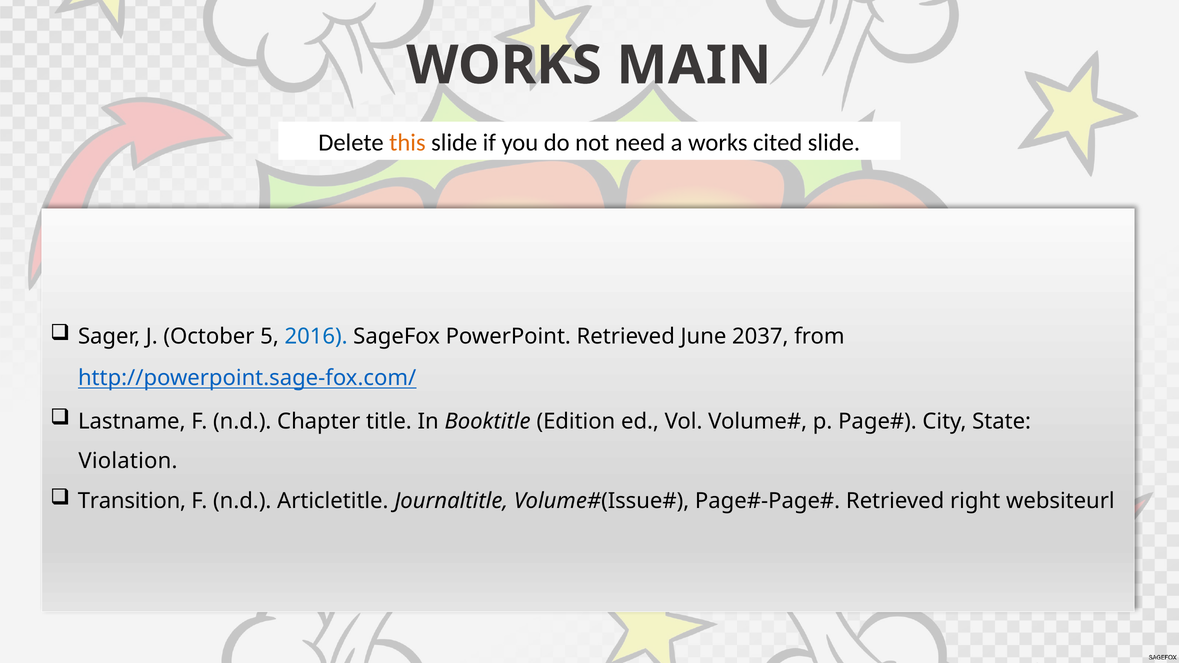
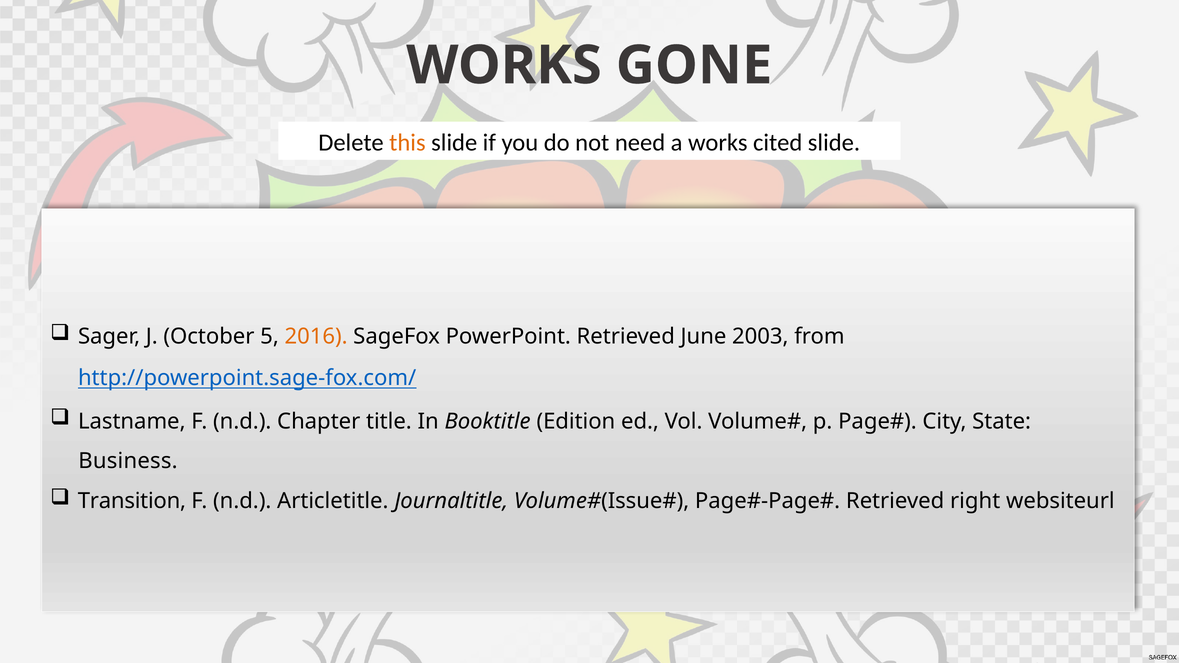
MAIN: MAIN -> GONE (694, 65)
2016 colour: blue -> orange (316, 336)
2037: 2037 -> 2003 (760, 336)
Violation: Violation -> Business (128, 461)
